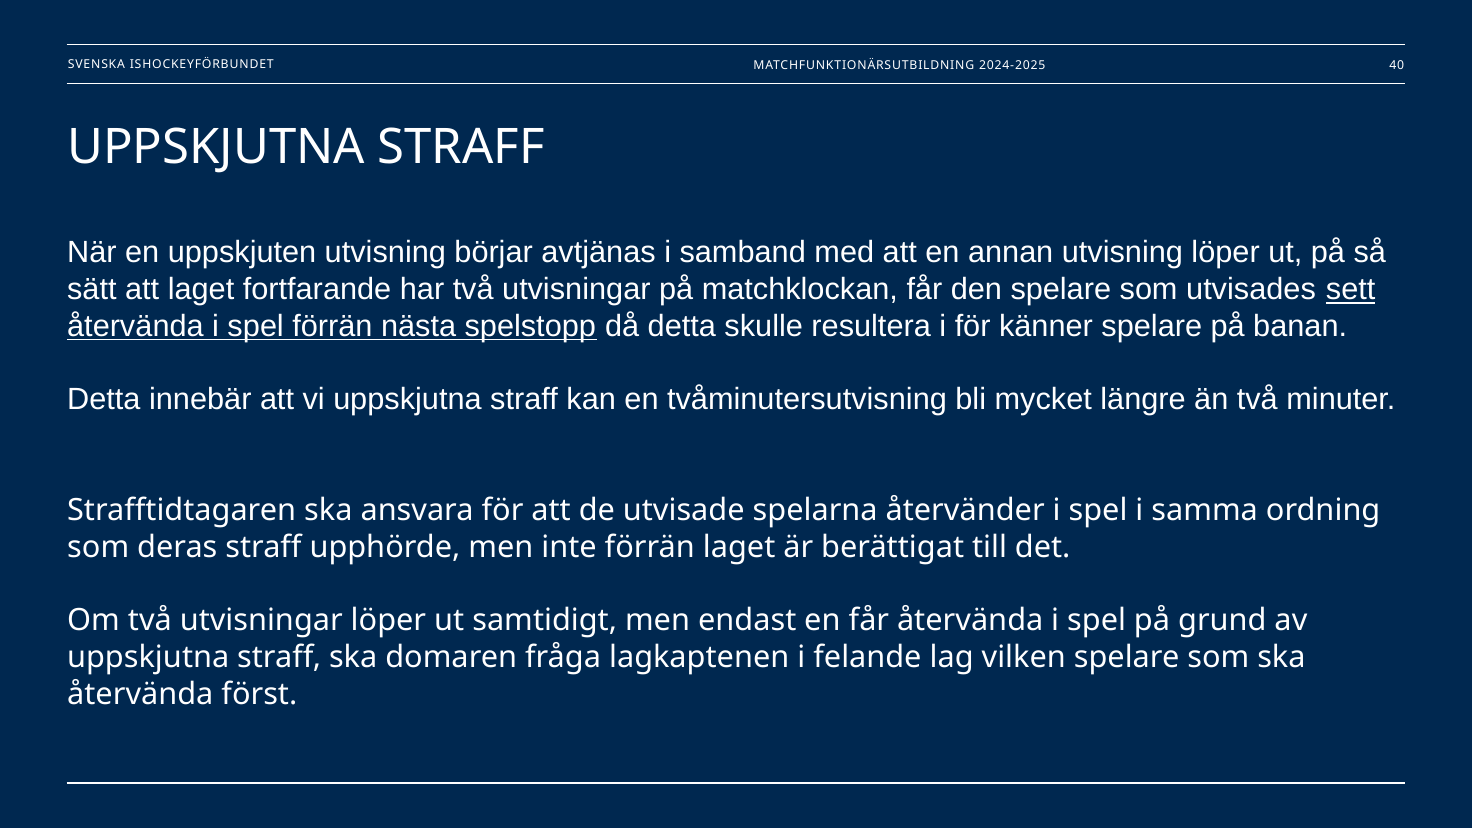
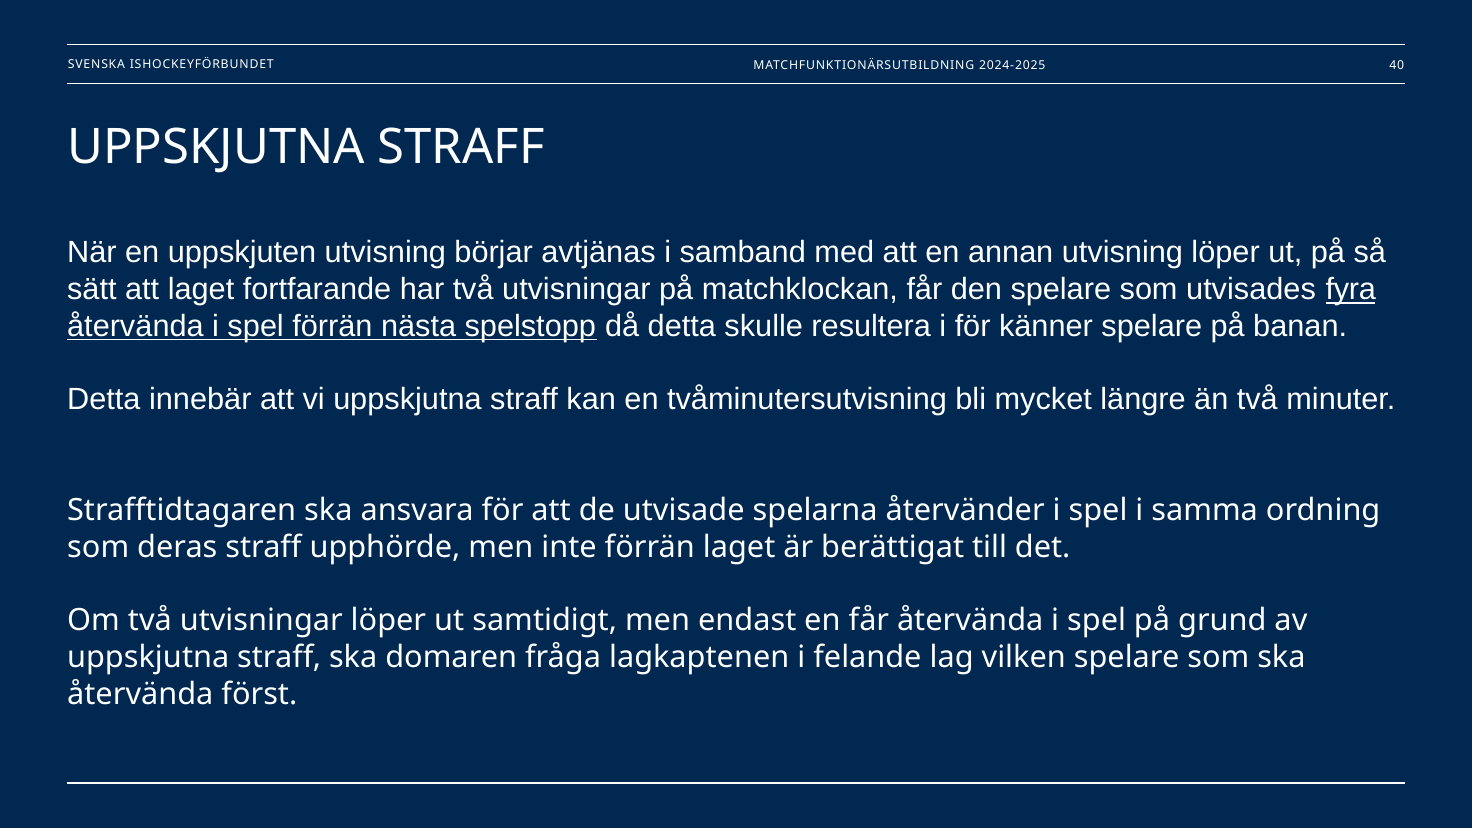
sett: sett -> fyra (1351, 289)
